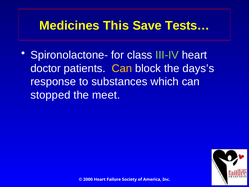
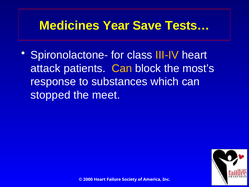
This: This -> Year (116, 25)
III-IV colour: light green -> yellow (167, 55)
doctor: doctor -> attack (46, 68)
days’s: days’s -> most’s (198, 68)
